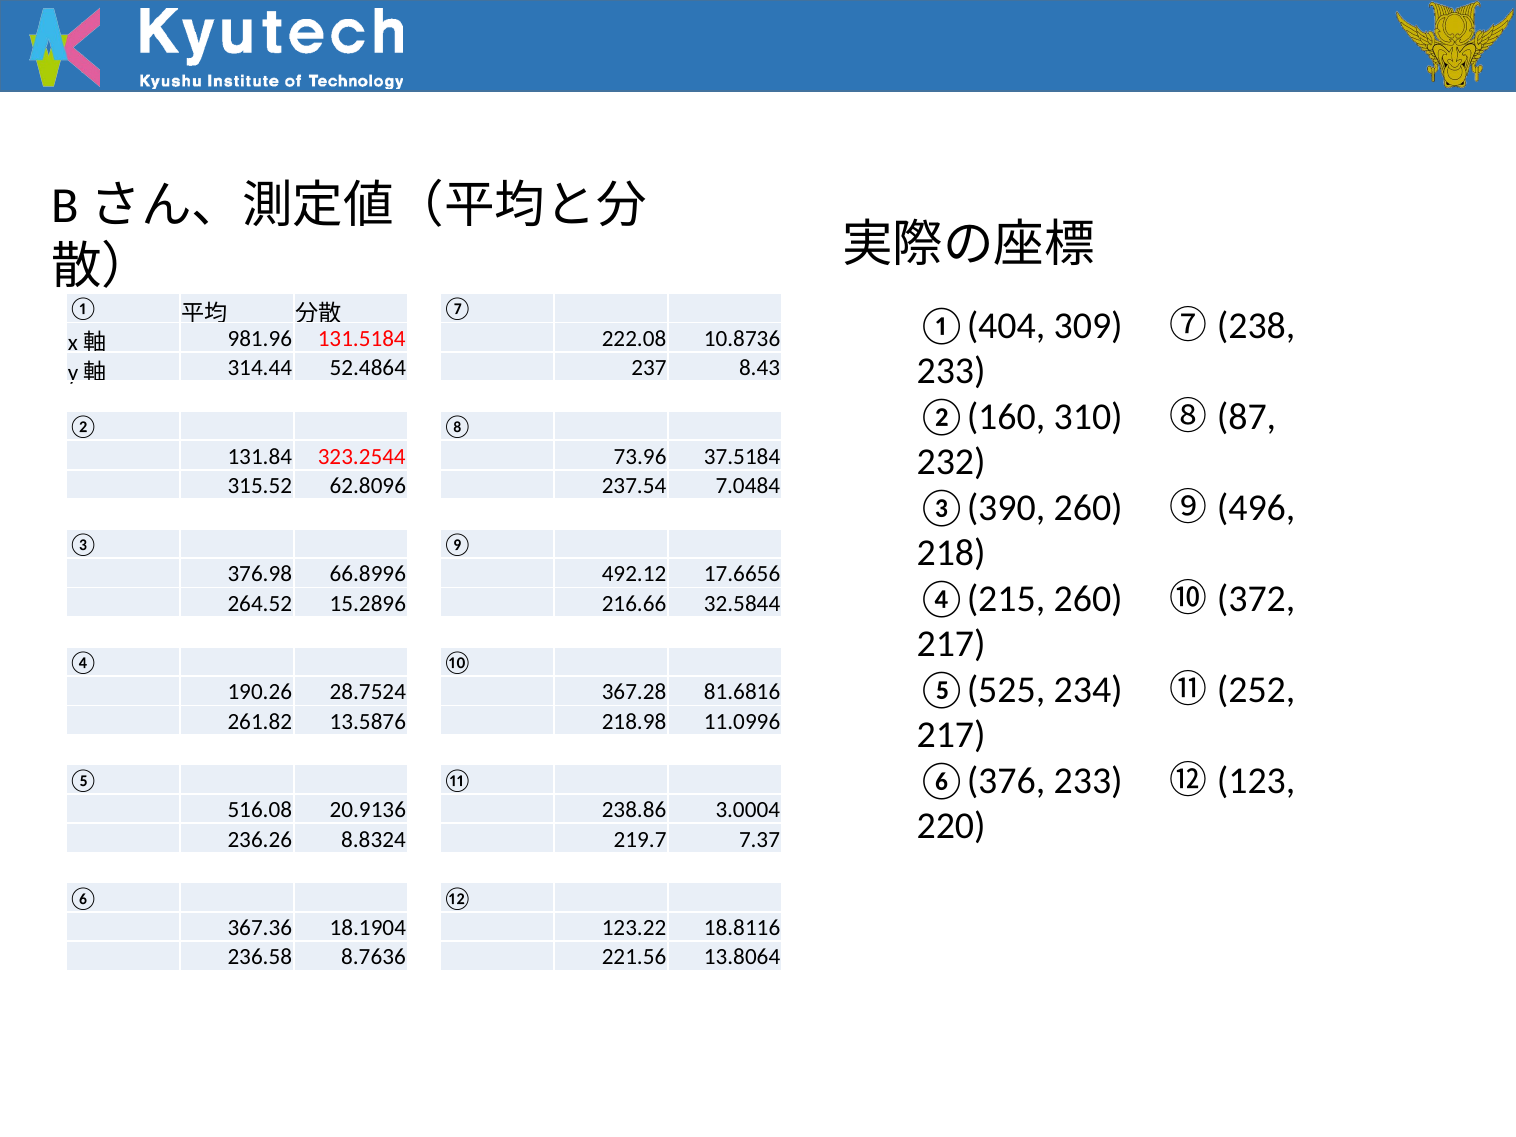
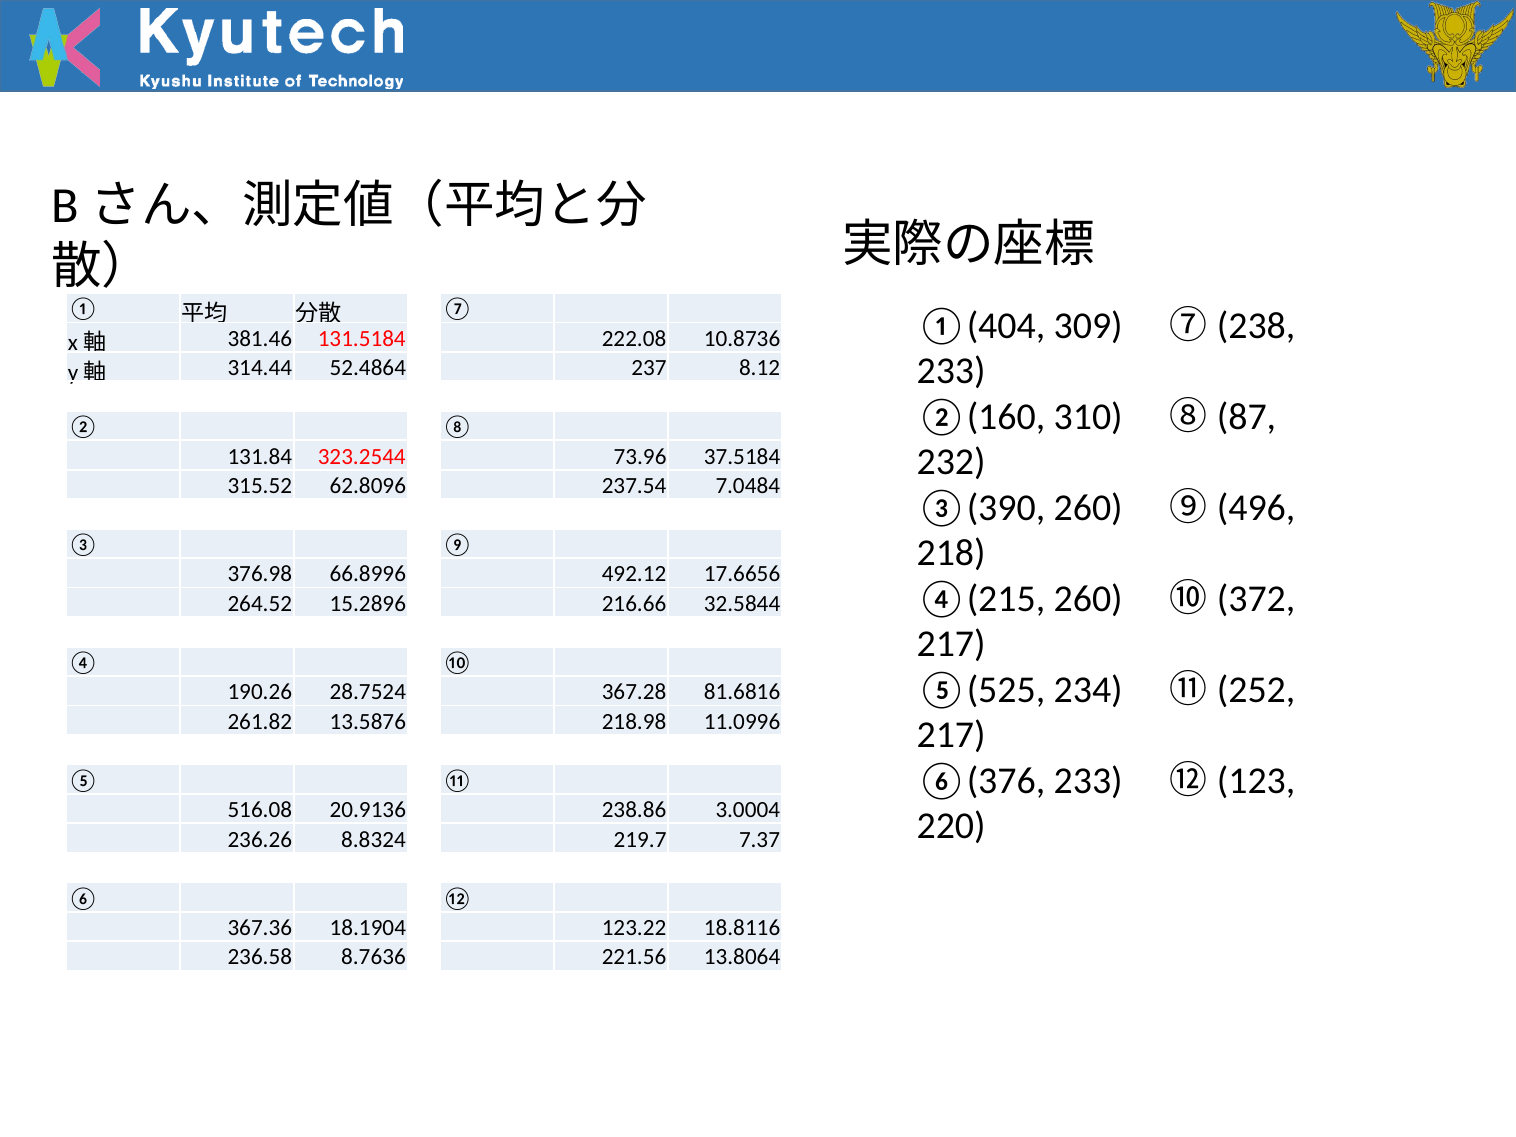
981.96: 981.96 -> 381.46 (260, 339)
8.43: 8.43 -> 8.12 (760, 368)
